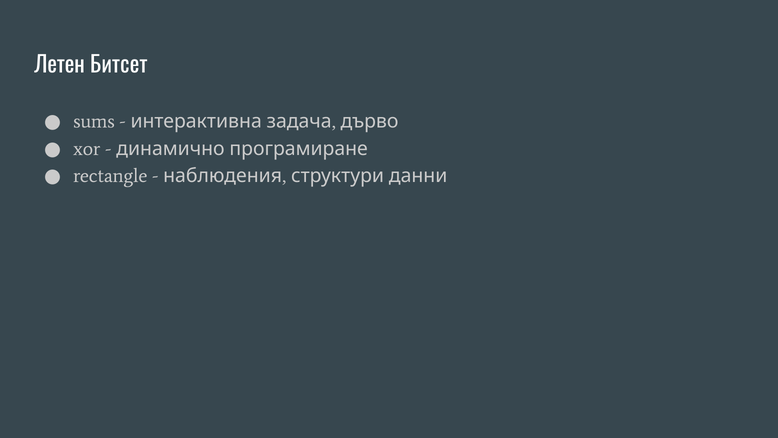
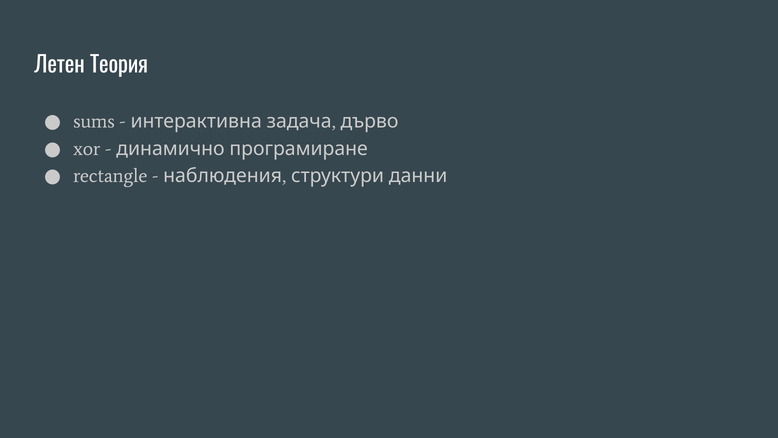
Битсет: Битсет -> Теория (119, 65)
